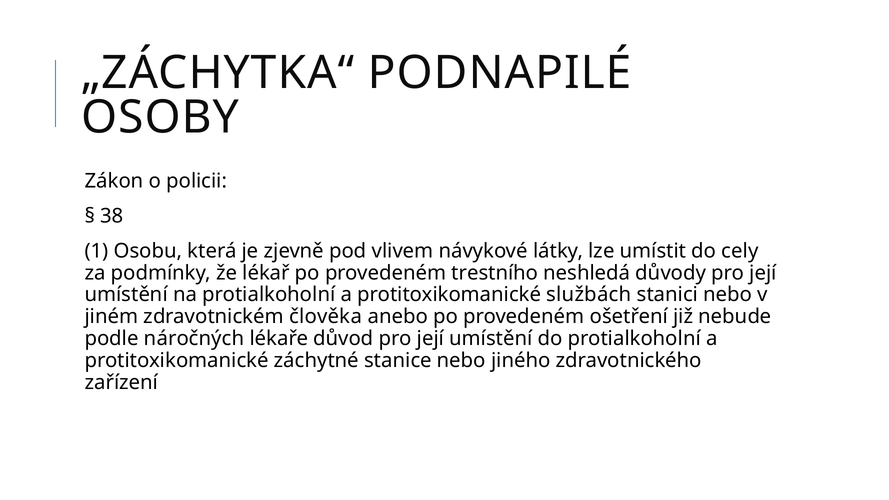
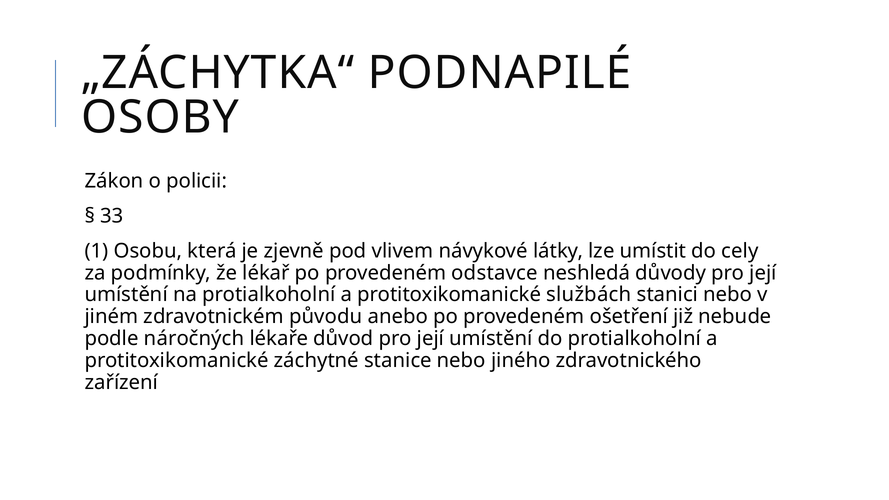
38: 38 -> 33 (112, 216)
trestního: trestního -> odstavce (495, 273)
člověka: člověka -> původu (326, 317)
